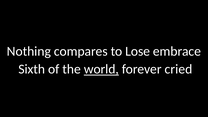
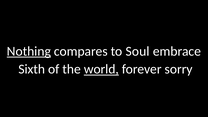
Nothing underline: none -> present (29, 51)
Lose: Lose -> Soul (138, 51)
cried: cried -> sorry (179, 69)
